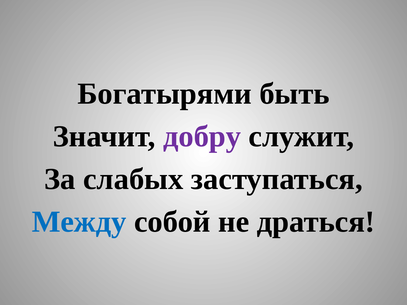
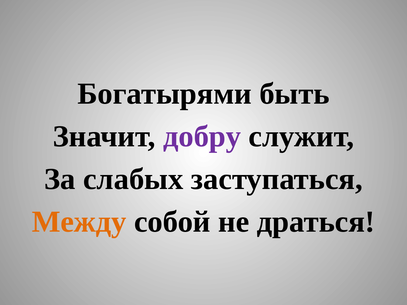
Между colour: blue -> orange (79, 222)
